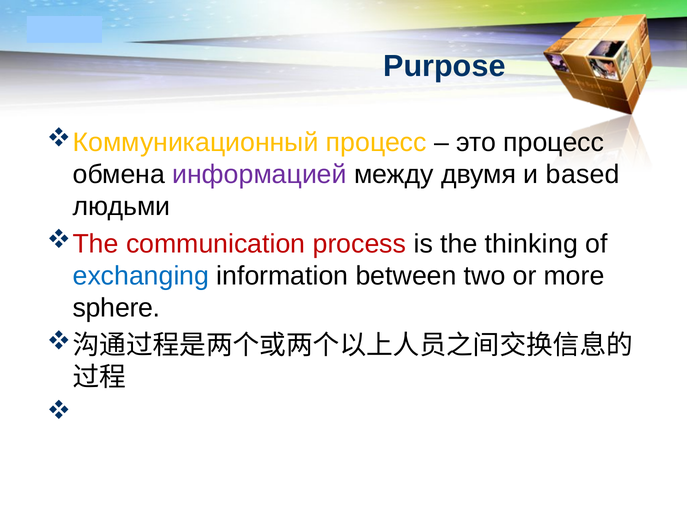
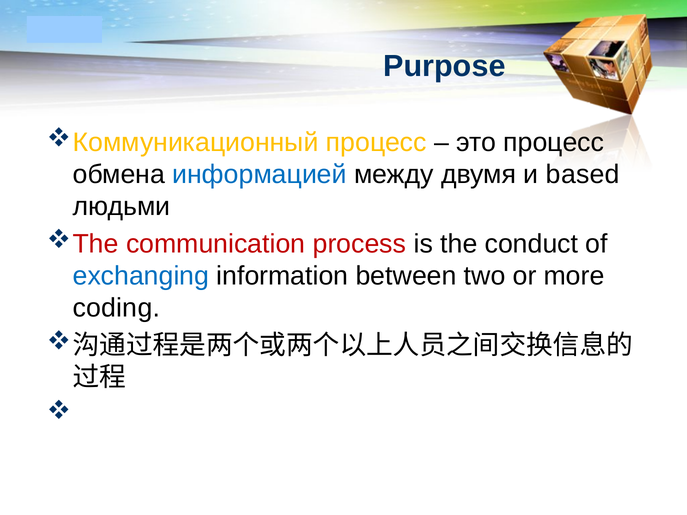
информацией colour: purple -> blue (259, 174)
thinking: thinking -> conduct (531, 244)
sphere: sphere -> coding (116, 308)
